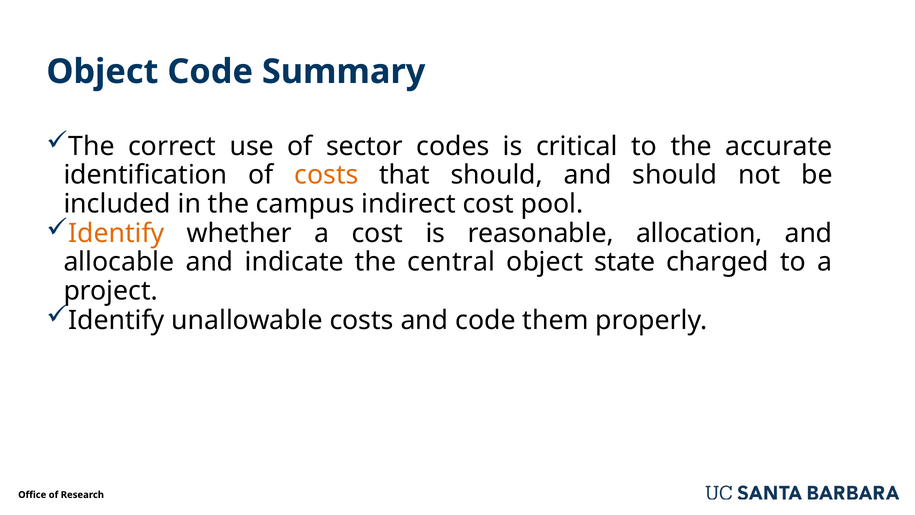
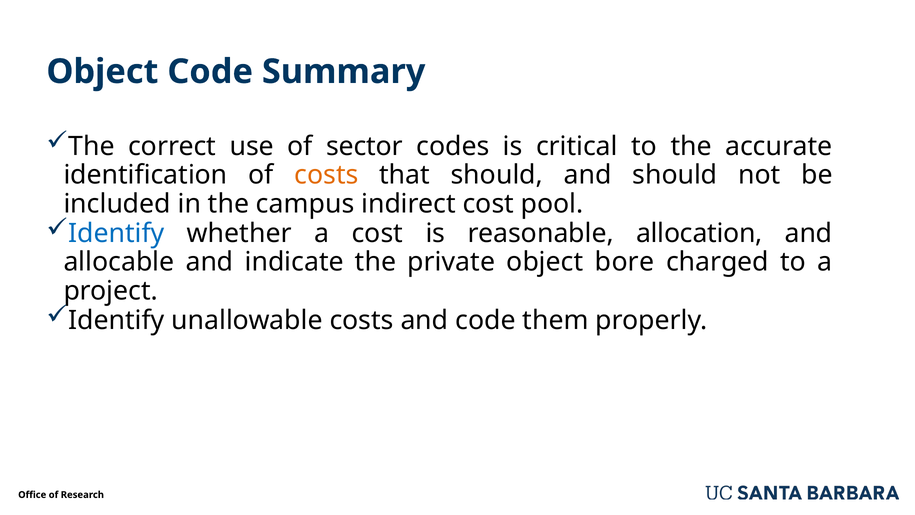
Identify colour: orange -> blue (116, 233)
central: central -> private (451, 262)
state: state -> bore (625, 262)
